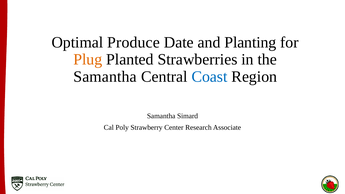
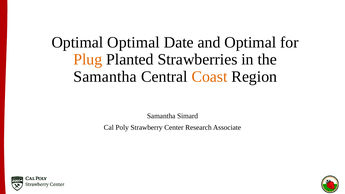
Optimal Produce: Produce -> Optimal (134, 42)
and Planting: Planting -> Optimal (250, 42)
Coast colour: blue -> orange (210, 77)
